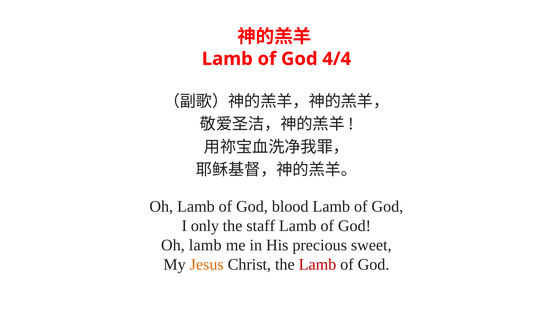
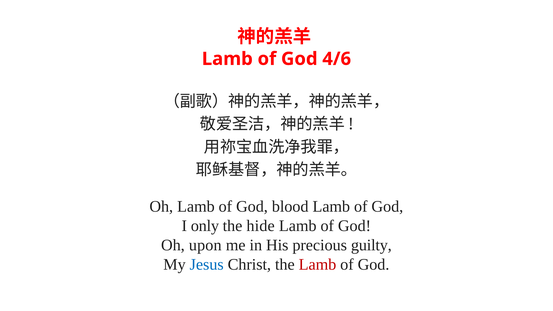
4/4: 4/4 -> 4/6 (337, 59)
staff: staff -> hide (261, 226)
lamb: lamb -> upon (205, 245)
sweet: sweet -> guilty (371, 245)
Jesus colour: orange -> blue (207, 265)
